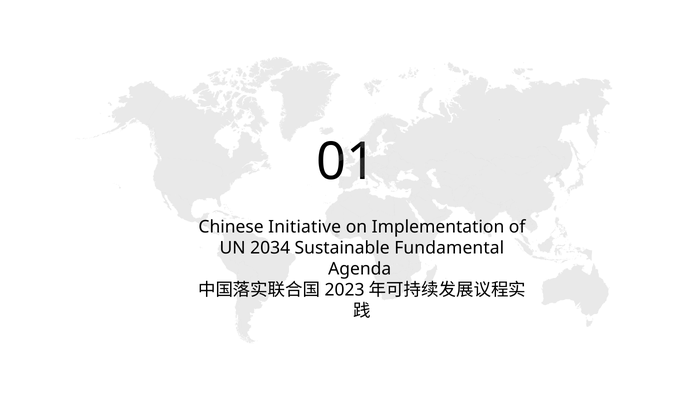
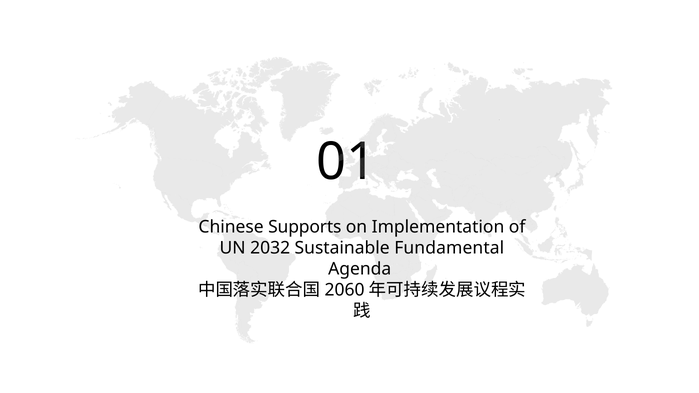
Initiative: Initiative -> Supports (305, 227)
2034: 2034 -> 2032 (270, 248)
2023: 2023 -> 2060 (345, 290)
